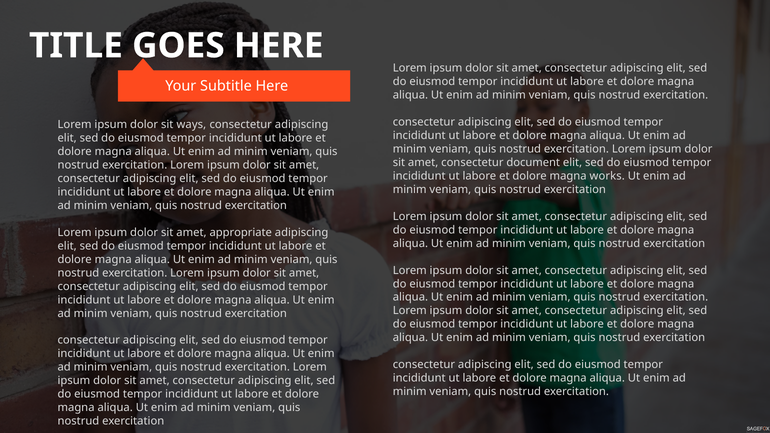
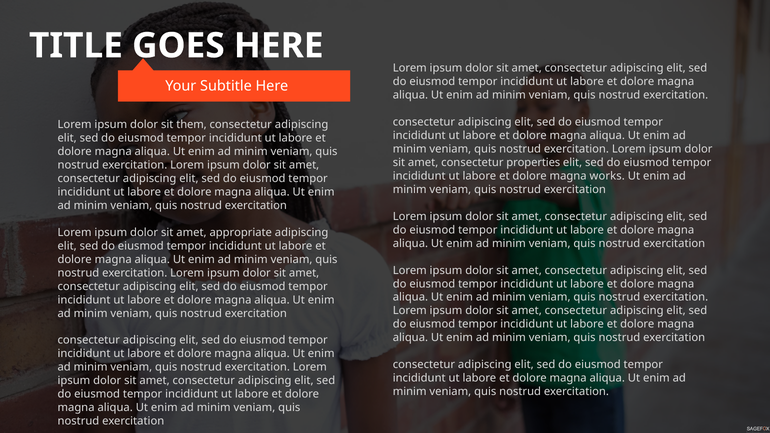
ways: ways -> them (192, 125)
document: document -> properties (533, 163)
